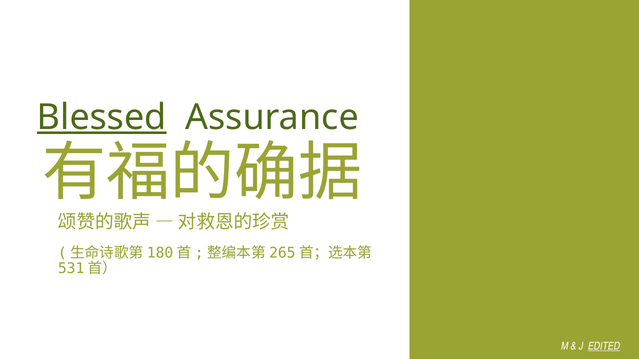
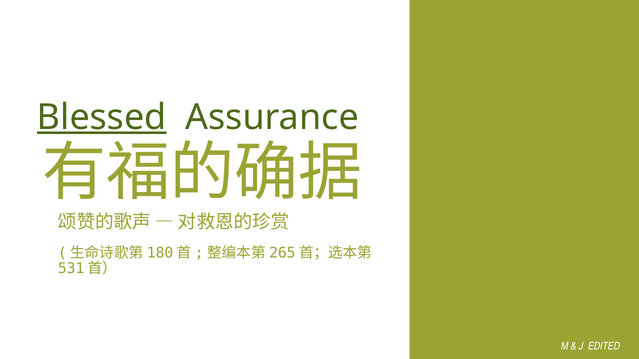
EDITED underline: present -> none (604, 346)
